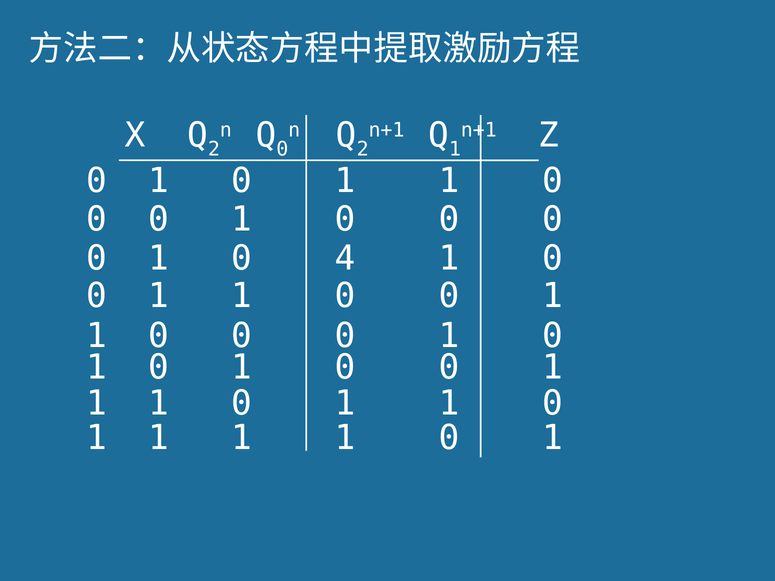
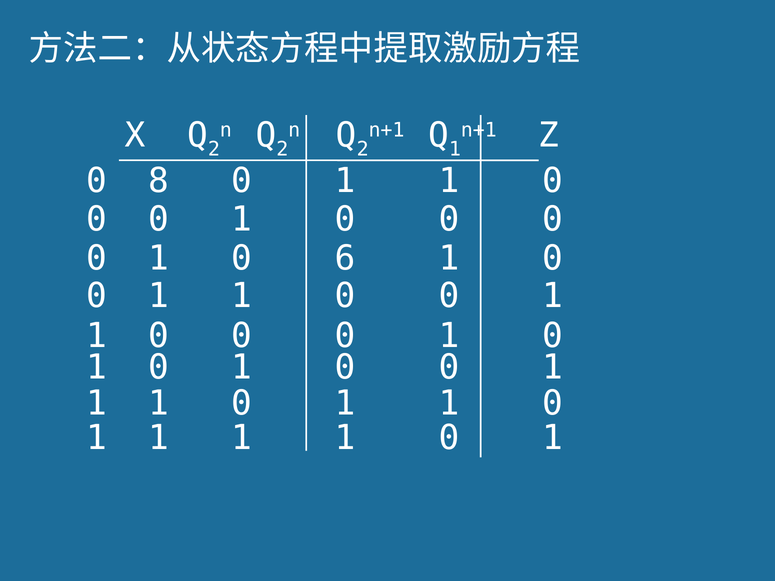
0: 0 -> 2 (282, 149)
1: 1 -> 8 (159, 181)
4: 4 -> 6 (345, 258)
